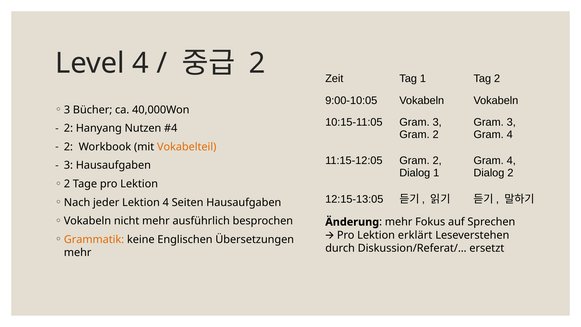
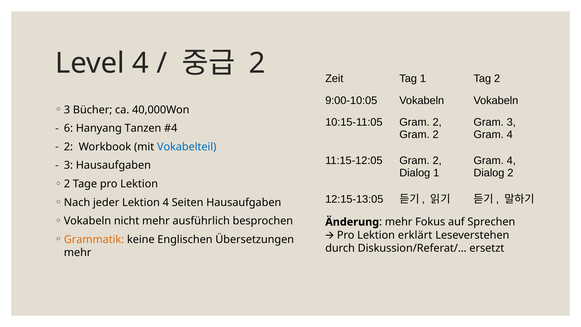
10:15-11:05 Gram 3: 3 -> 2 (437, 122)
2: 2 -> 6 (68, 128)
Nutzen: Nutzen -> Tanzen (143, 128)
Vokabelteil colour: orange -> blue (187, 147)
